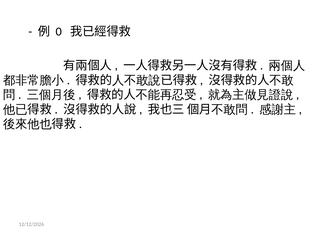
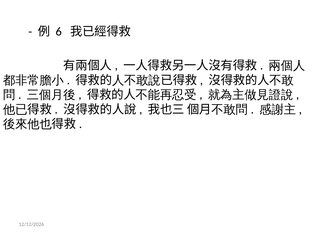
0: 0 -> 6 (59, 31)
